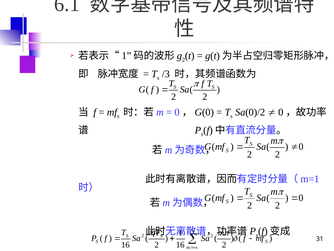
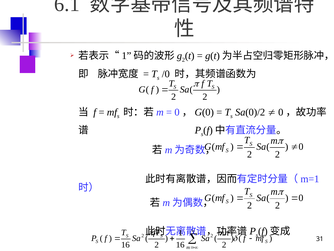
/3: /3 -> /0 (166, 74)
